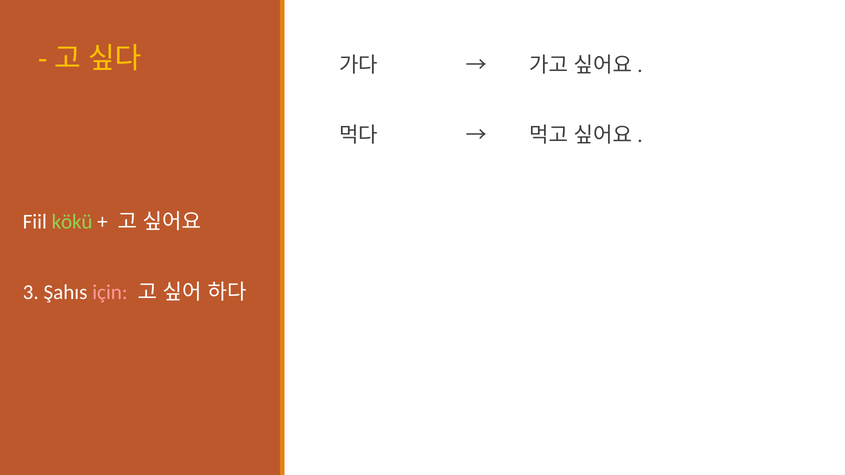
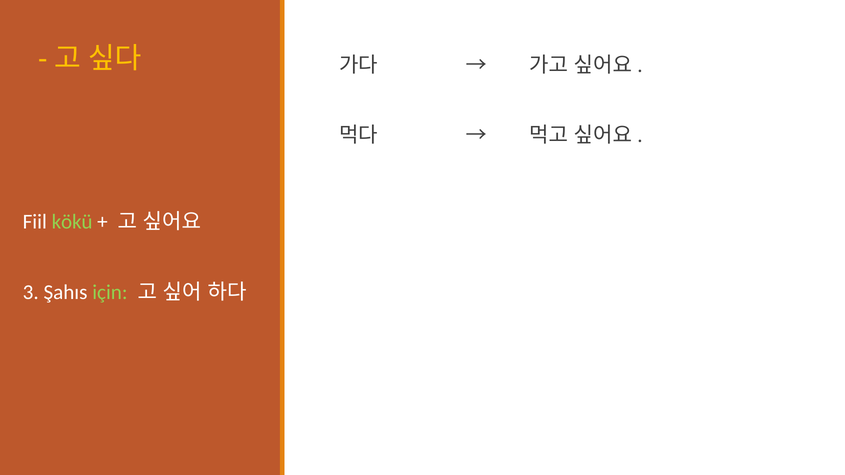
için colour: pink -> light green (110, 292)
